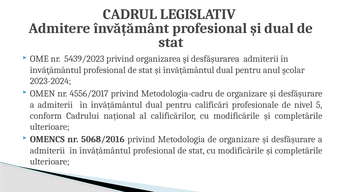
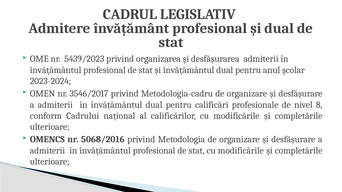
4556/2017: 4556/2017 -> 3546/2017 (89, 94)
5: 5 -> 8 (319, 105)
